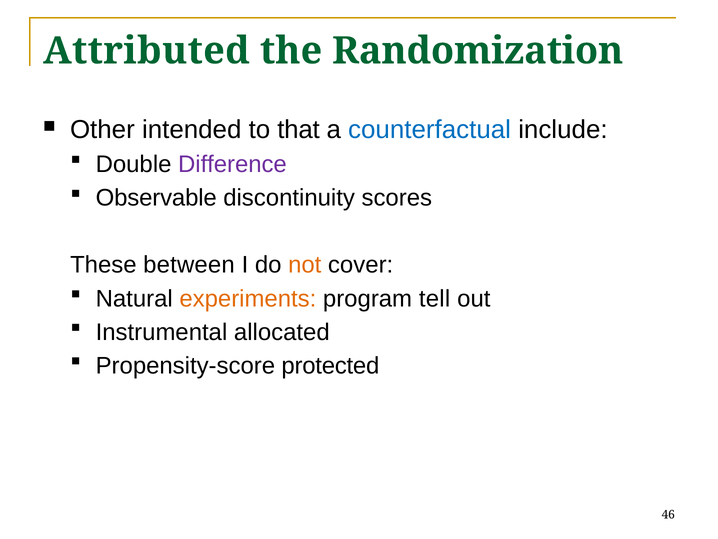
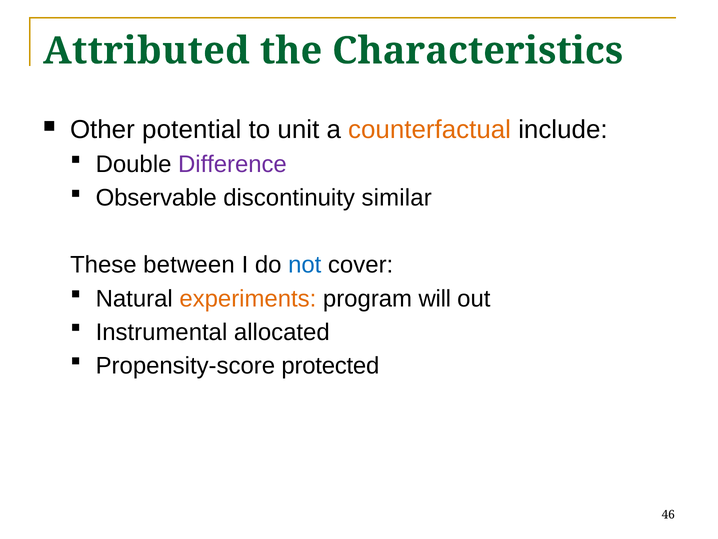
Randomization: Randomization -> Characteristics (478, 51)
intended: intended -> potential (192, 130)
that: that -> unit (298, 130)
counterfactual colour: blue -> orange (430, 130)
scores: scores -> similar (397, 198)
not colour: orange -> blue (305, 265)
tell: tell -> will (435, 298)
